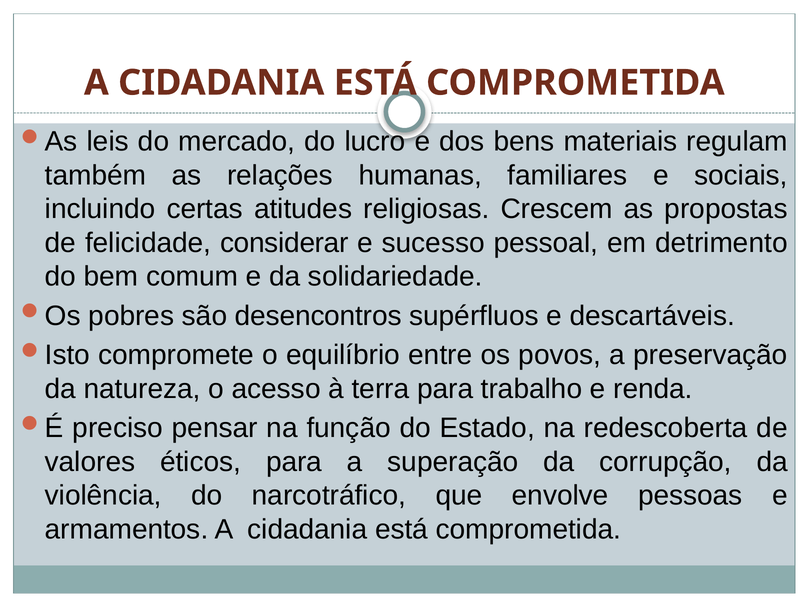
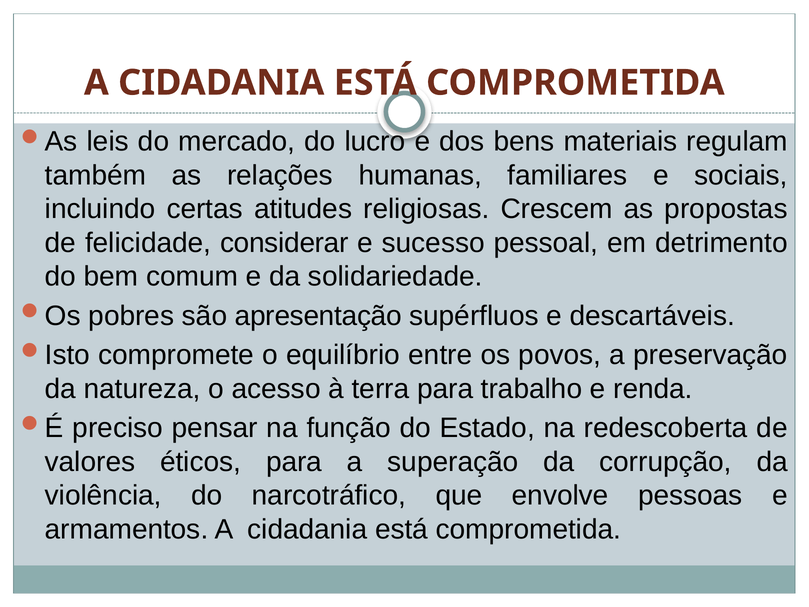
desencontros: desencontros -> apresentação (318, 316)
